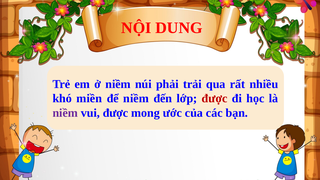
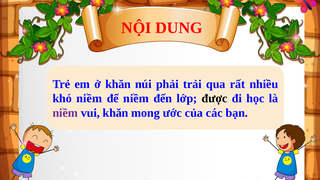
ở niềm: niềm -> khăn (118, 84)
khó miền: miền -> niềm (89, 99)
được colour: red -> black (215, 99)
vui được: được -> khăn (116, 113)
